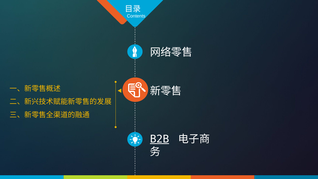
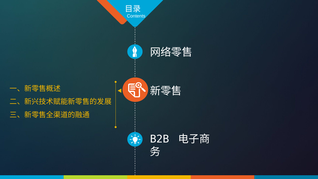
B2B underline: present -> none (160, 139)
